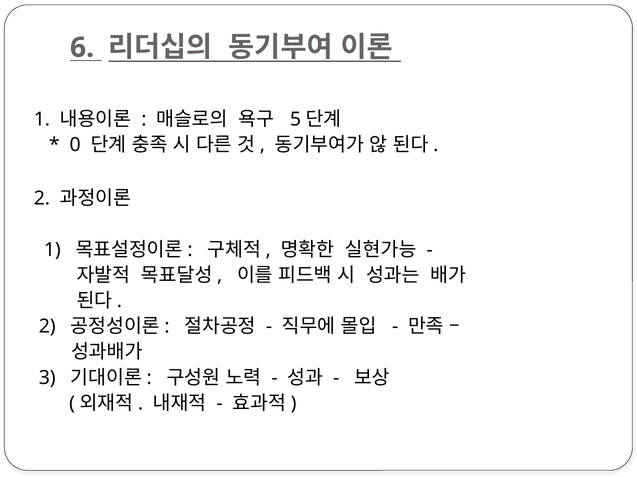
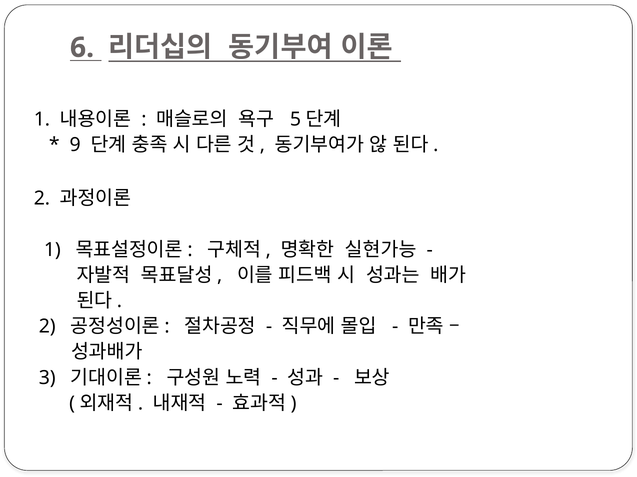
0: 0 -> 9 (75, 145)
